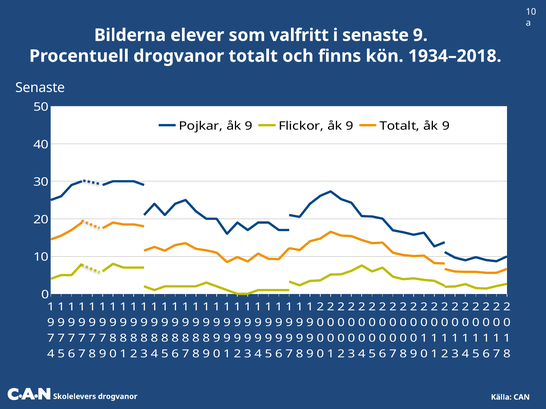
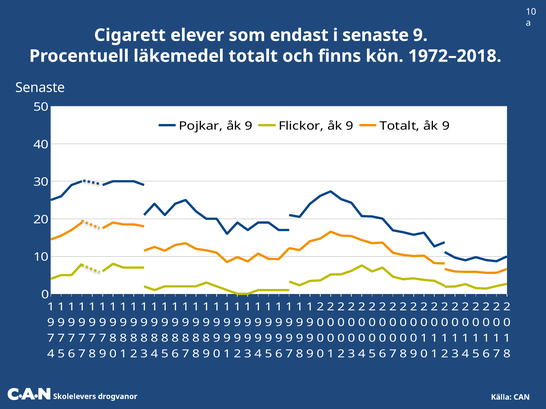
Bilderna: Bilderna -> Cigarett (130, 35)
valfritt: valfritt -> endast (299, 35)
Procentuell drogvanor: drogvanor -> läkemedel (179, 56)
1934–2018: 1934–2018 -> 1972–2018 (455, 56)
